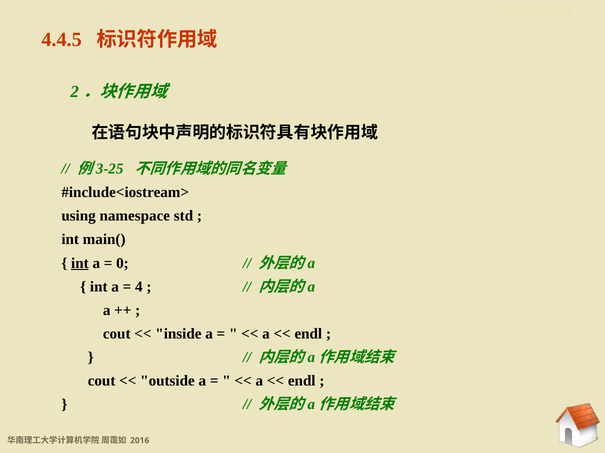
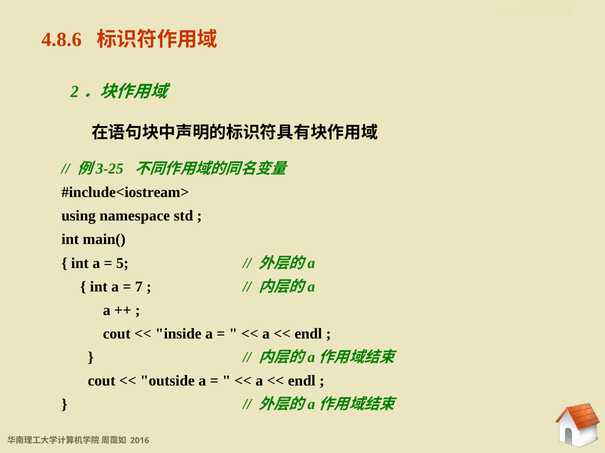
4.4.5: 4.4.5 -> 4.8.6 (62, 40)
int underline: present -> none (80, 263)
0: 0 -> 5 (122, 263)
4: 4 -> 7 (139, 287)
